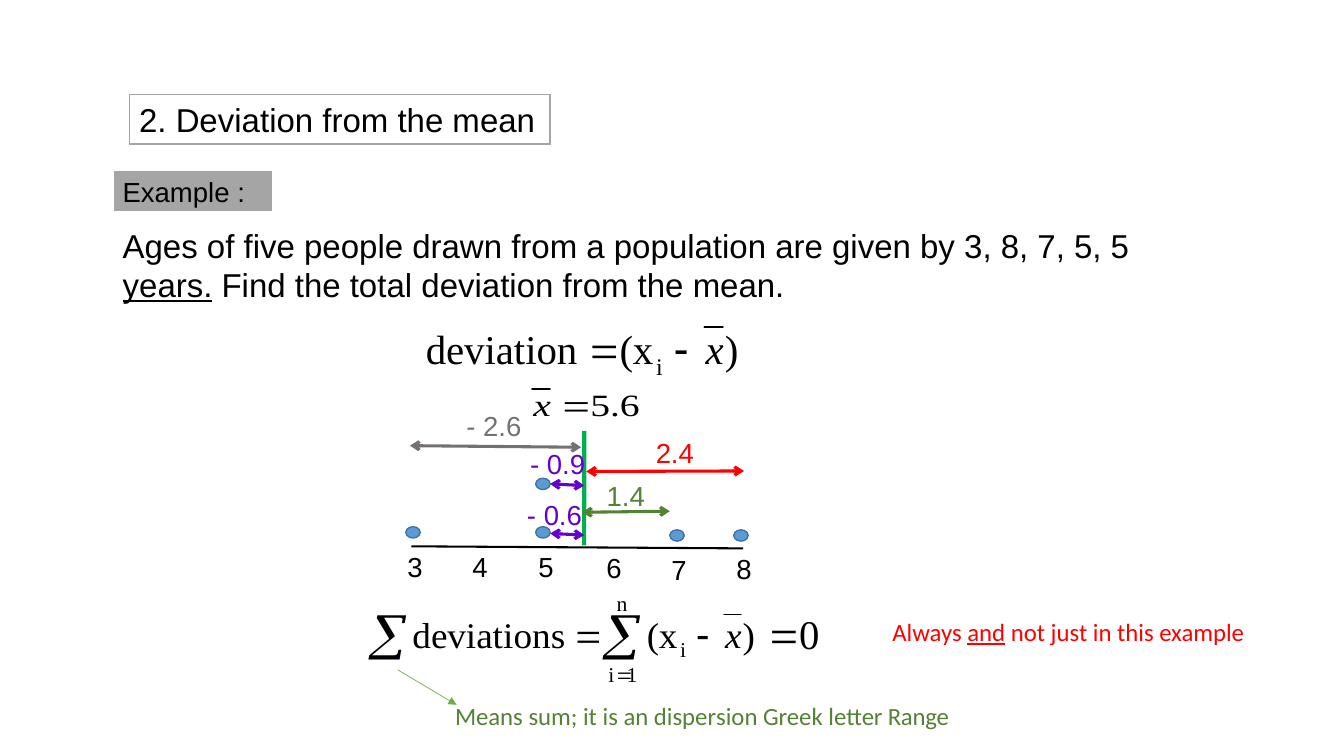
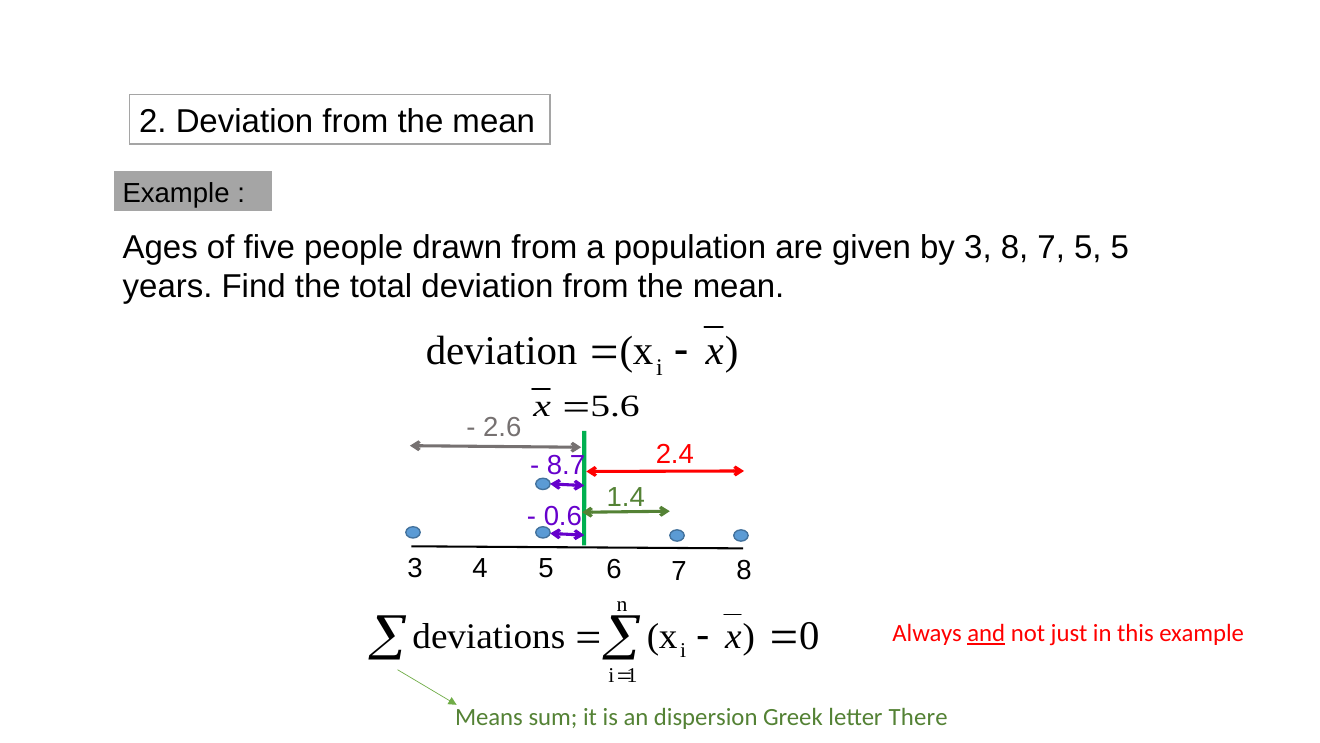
years underline: present -> none (168, 287)
0.9: 0.9 -> 8.7 (566, 465)
Range: Range -> There (918, 717)
